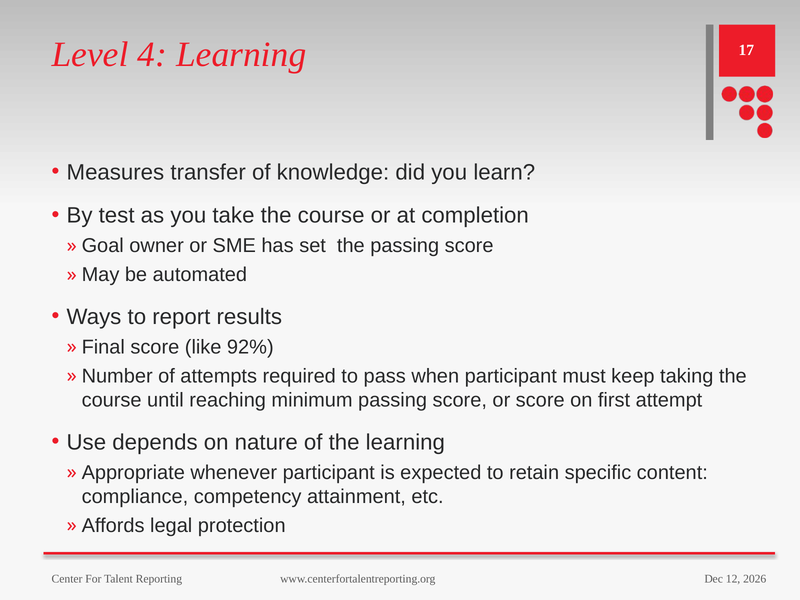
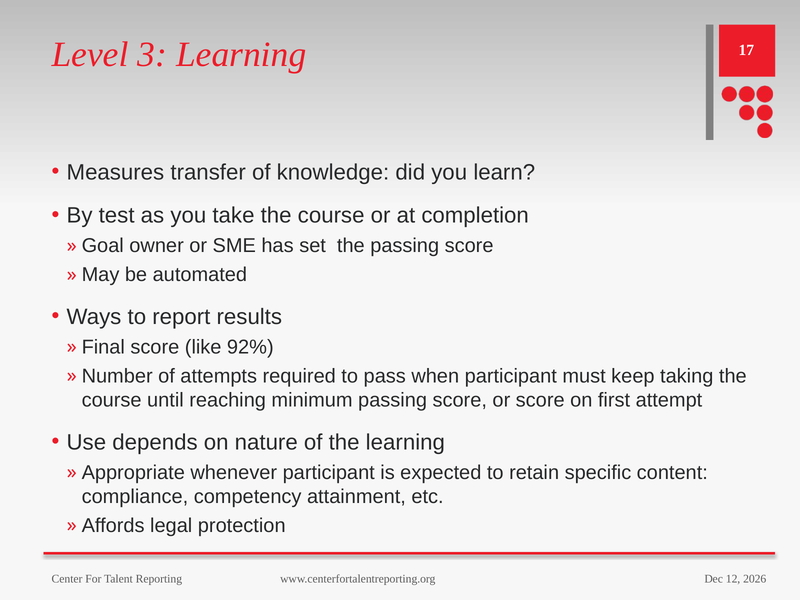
4: 4 -> 3 (152, 55)
